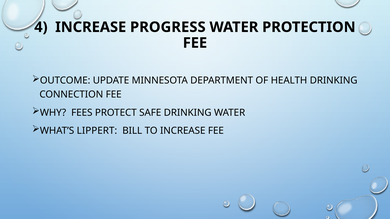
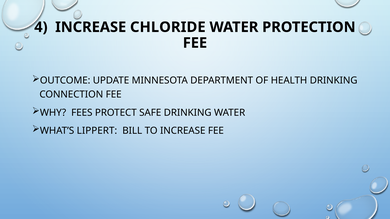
PROGRESS: PROGRESS -> CHLORIDE (168, 27)
